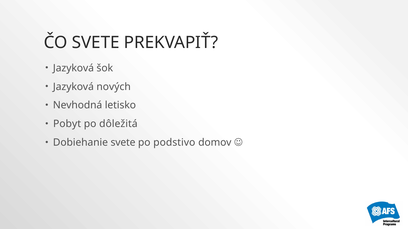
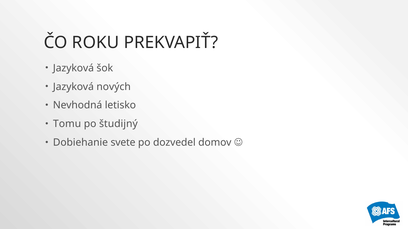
ČO SVETE: SVETE -> ROKU (96, 43)
Pobyt: Pobyt -> Tomu (67, 124)
dôležitá: dôležitá -> študijný (118, 124)
podstivo: podstivo -> dozvedel (174, 143)
